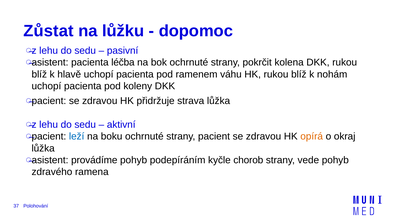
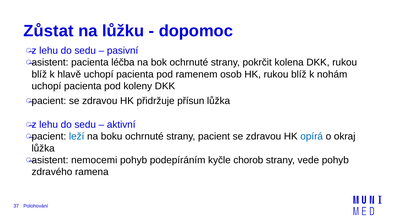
váhu: váhu -> osob (231, 75)
strava: strava -> přísun (191, 101)
opírá colour: orange -> blue (312, 137)
provádíme: provádíme -> nemocemi (94, 161)
